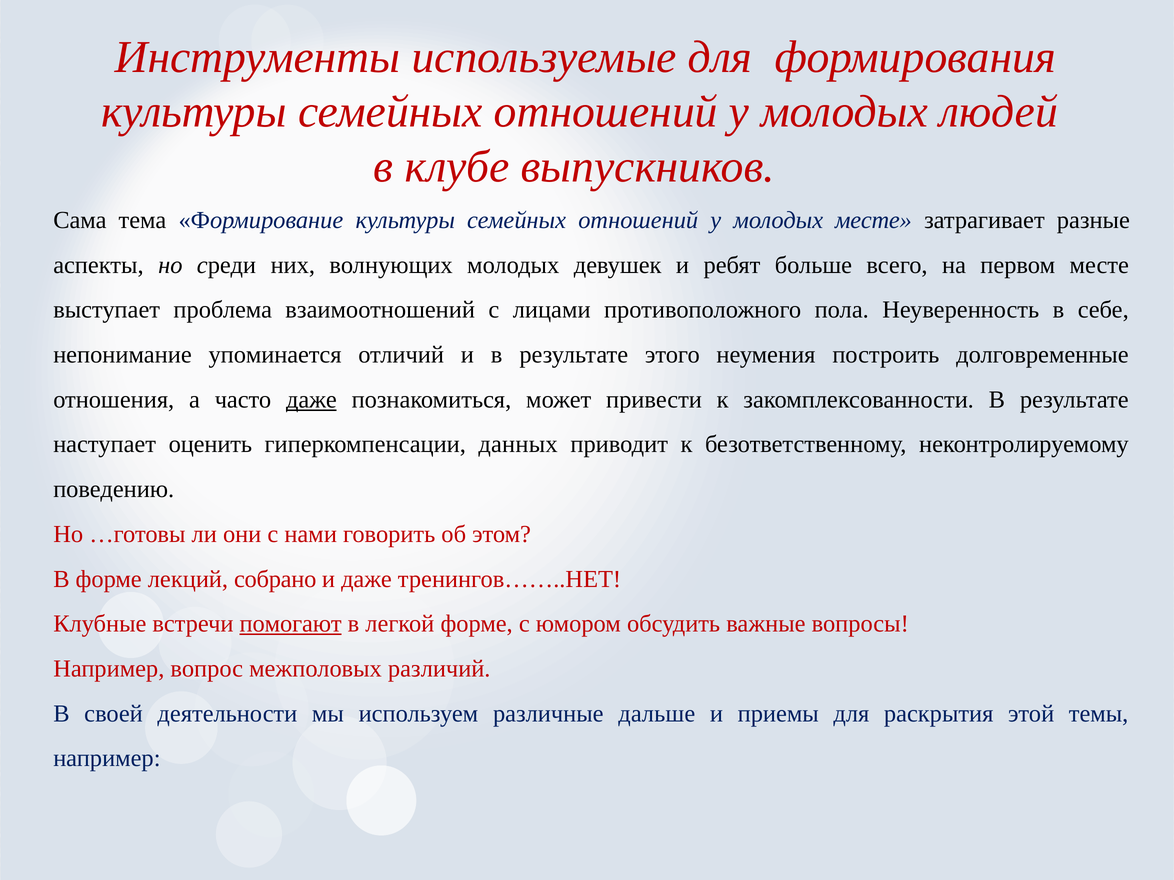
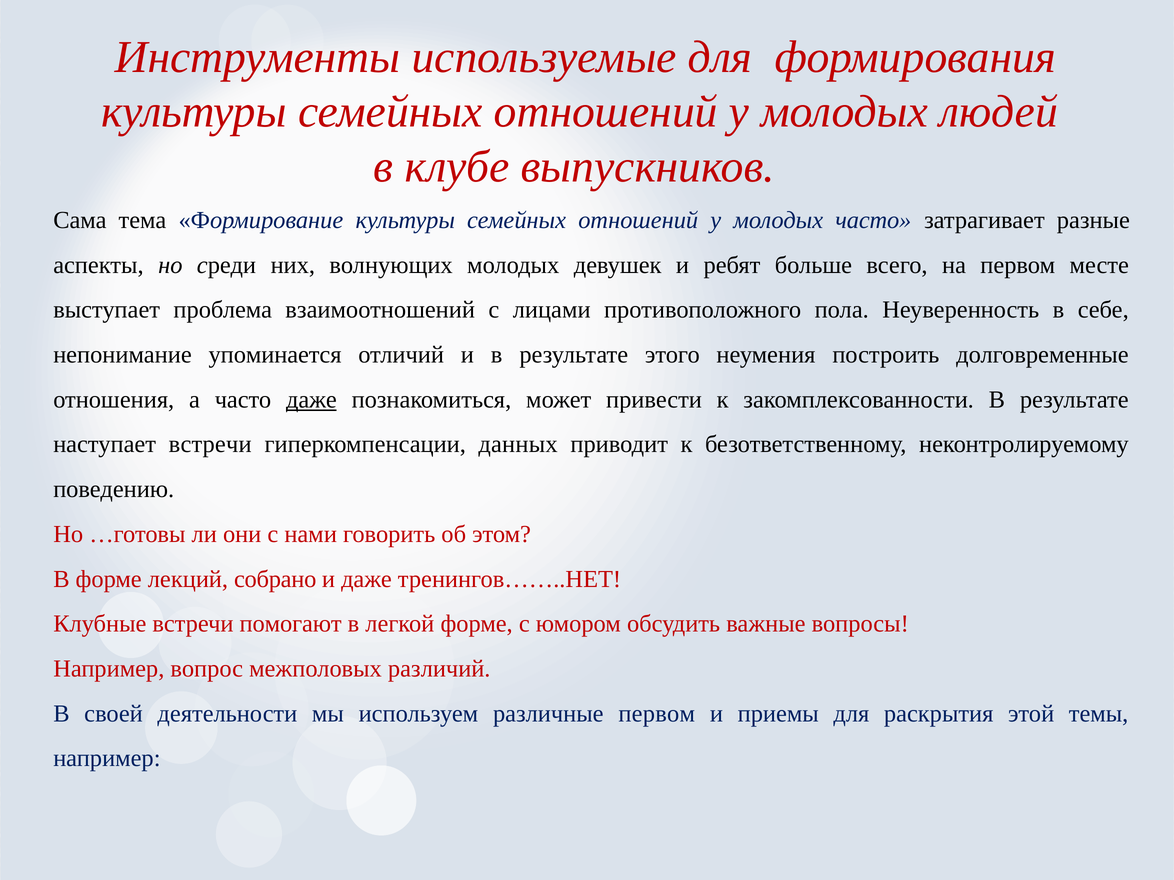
молодых месте: месте -> часто (873, 220)
наступает оценить: оценить -> встречи (210, 445)
помогают underline: present -> none (291, 624)
различные дальше: дальше -> первом (657, 714)
